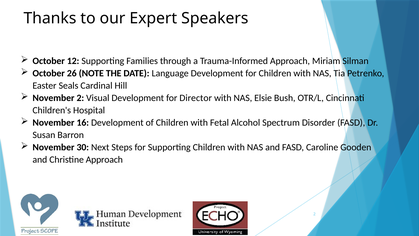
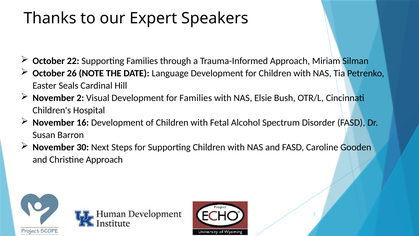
12: 12 -> 22 (73, 61)
for Director: Director -> Families (196, 98)
